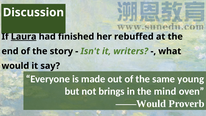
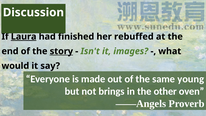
story underline: none -> present (61, 51)
writers: writers -> images (131, 51)
mind: mind -> other (165, 91)
——Would: ——Would -> ——Angels (141, 104)
